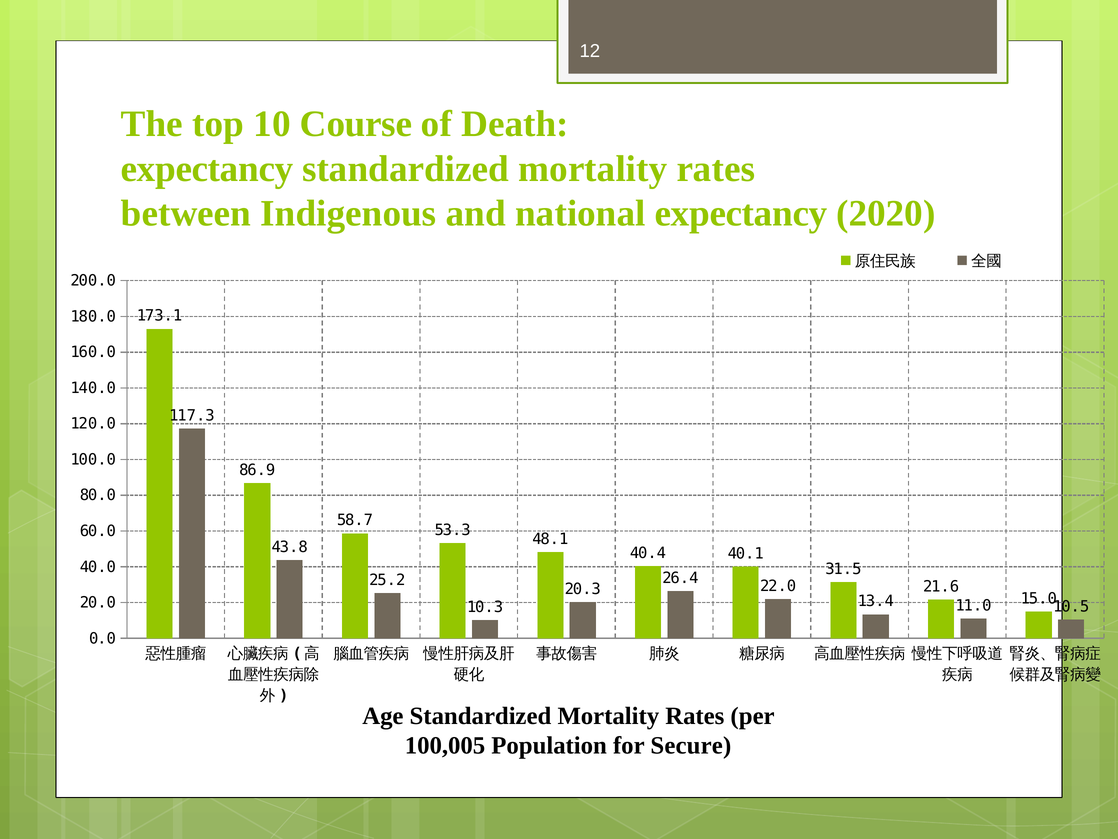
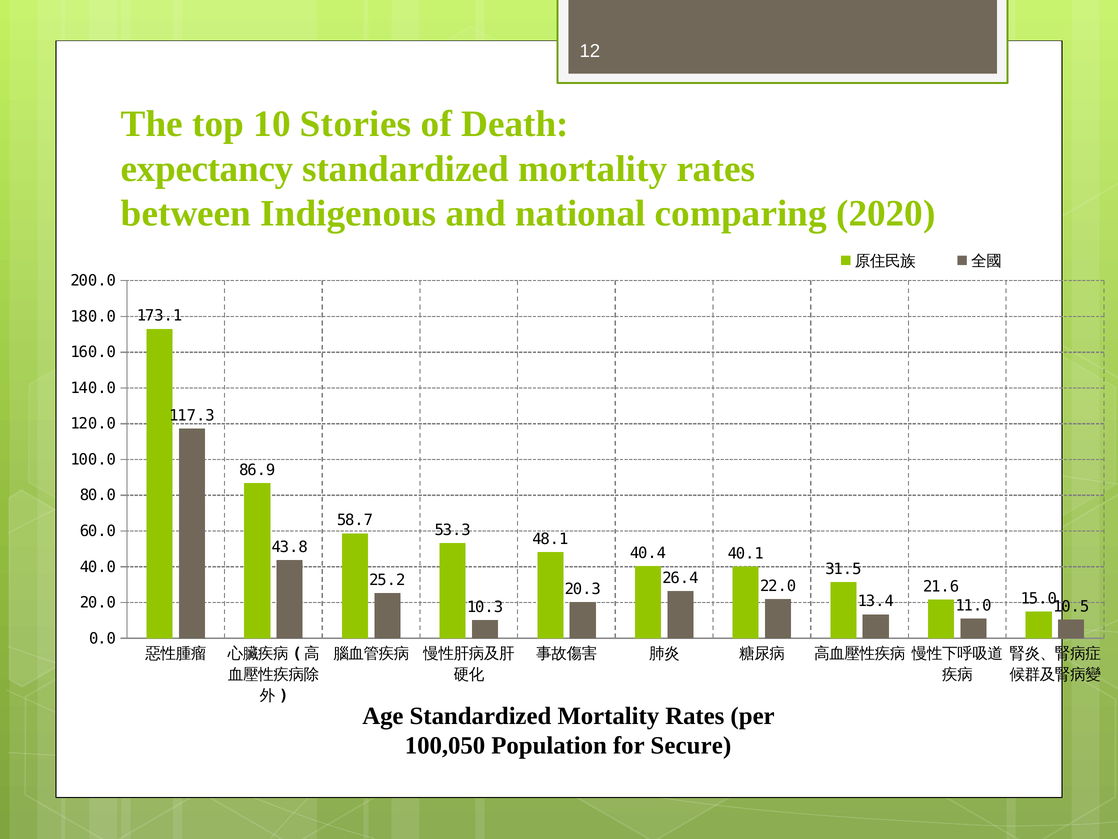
Course: Course -> Stories (356, 124)
national expectancy: expectancy -> comparing (741, 213)
100,005: 100,005 -> 100,050 (445, 745)
